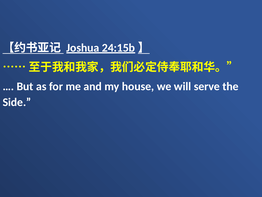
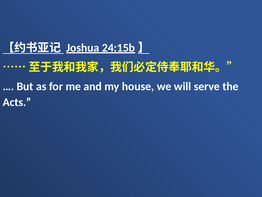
Side: Side -> Acts (17, 102)
